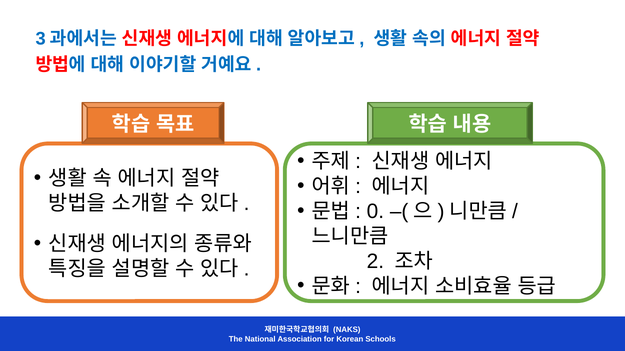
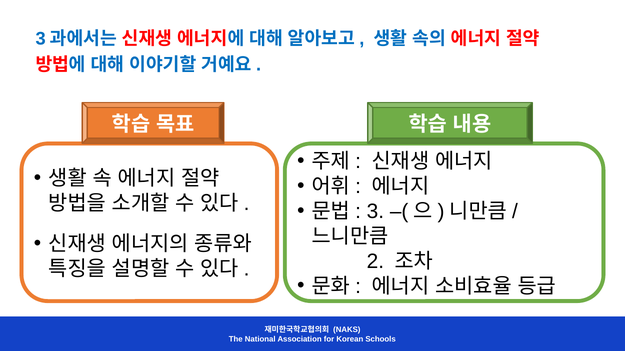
0: 0 -> 3 (375, 212)
